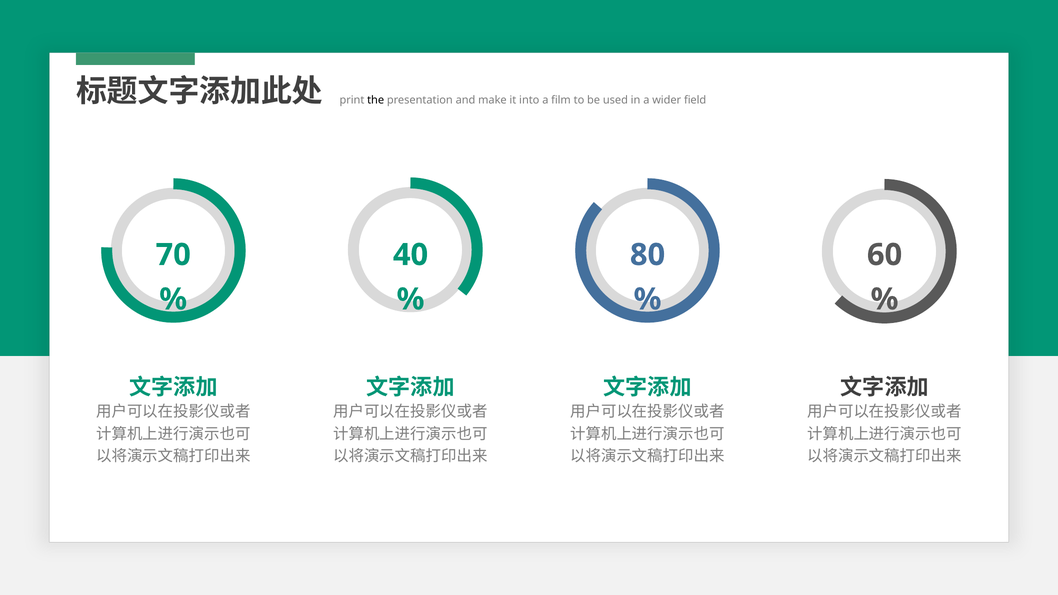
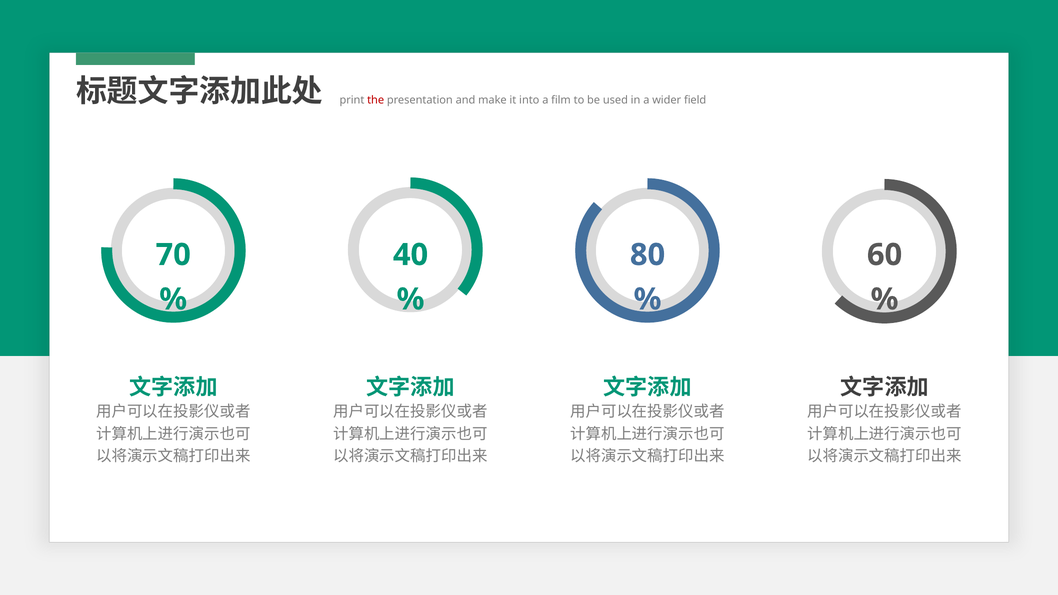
the colour: black -> red (376, 100)
